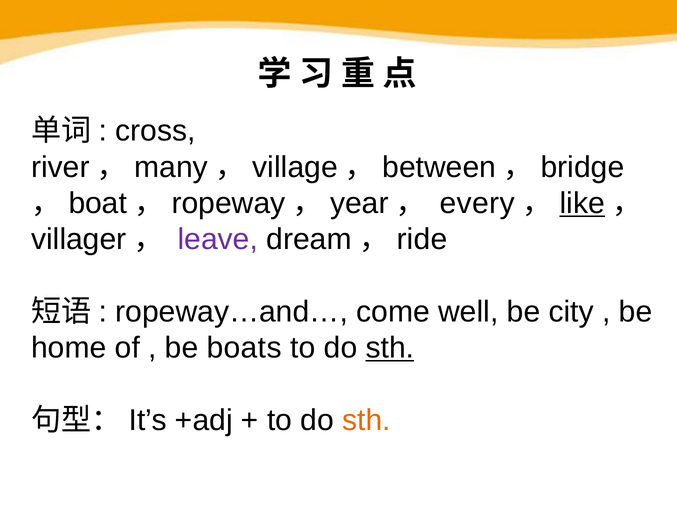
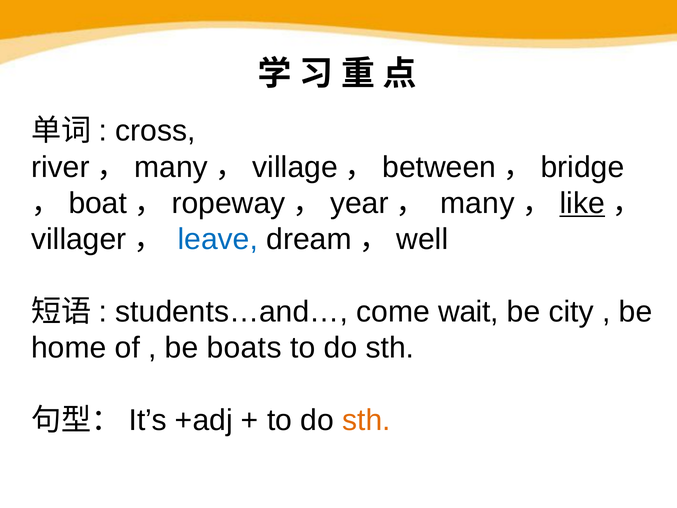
every: every -> many (477, 203)
leave colour: purple -> blue (218, 239)
ride: ride -> well (422, 239)
ropeway…and…: ropeway…and… -> students…and… (232, 312)
well: well -> wait (468, 312)
sth underline: present -> none (390, 348)
